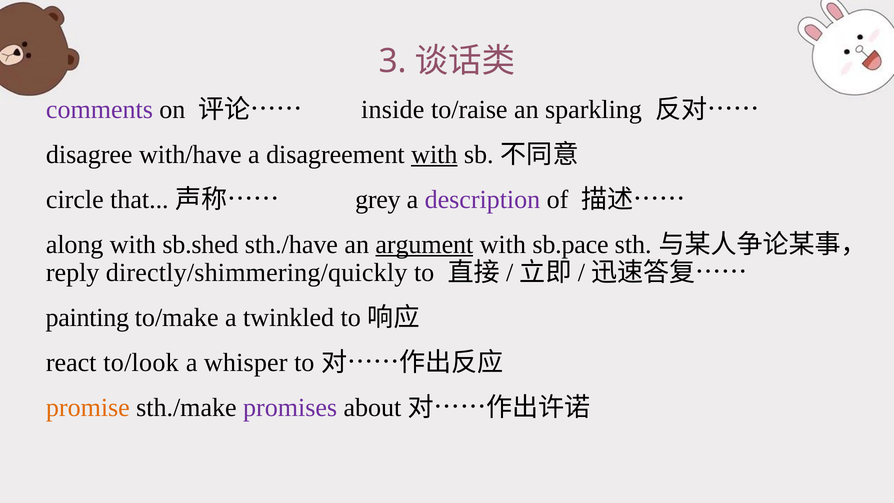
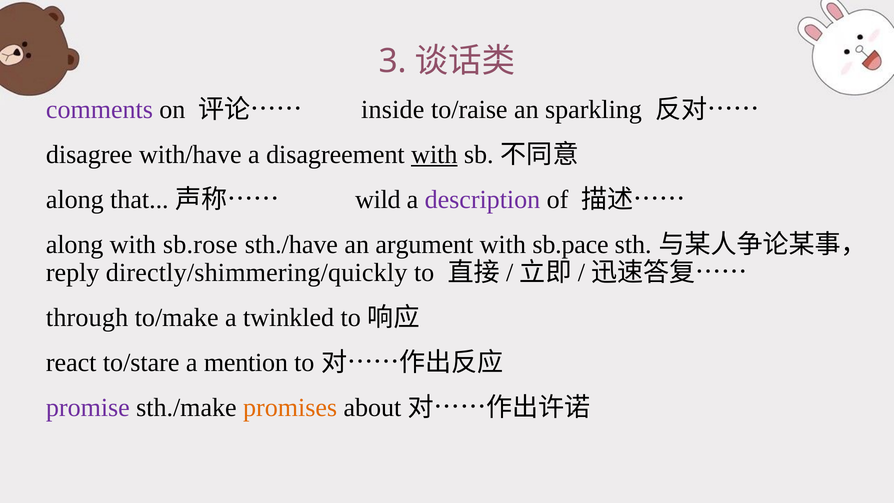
circle: circle -> along (75, 199)
grey: grey -> wild (378, 199)
sb.shed: sb.shed -> sb.rose (200, 244)
argument underline: present -> none (424, 244)
painting: painting -> through (87, 317)
to/look: to/look -> to/stare (141, 362)
whisper: whisper -> mention (246, 362)
promise colour: orange -> purple (88, 407)
promises colour: purple -> orange (290, 407)
